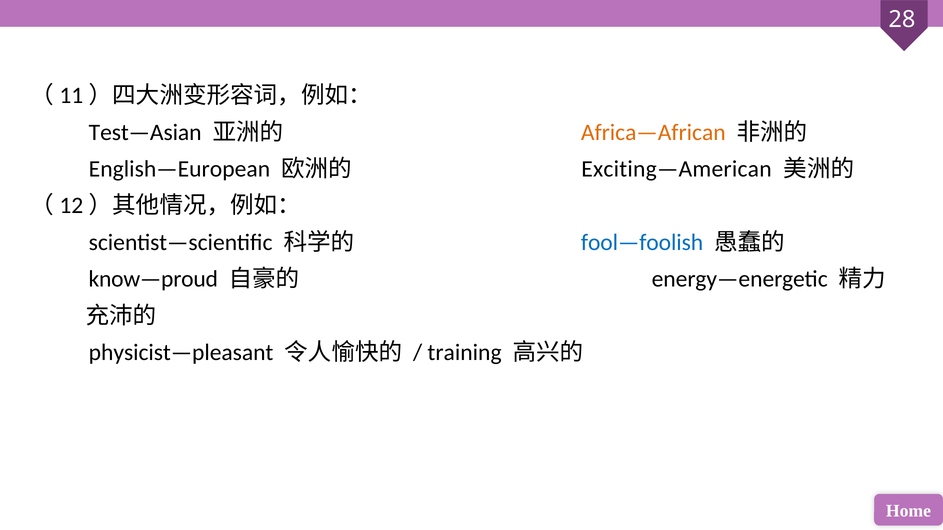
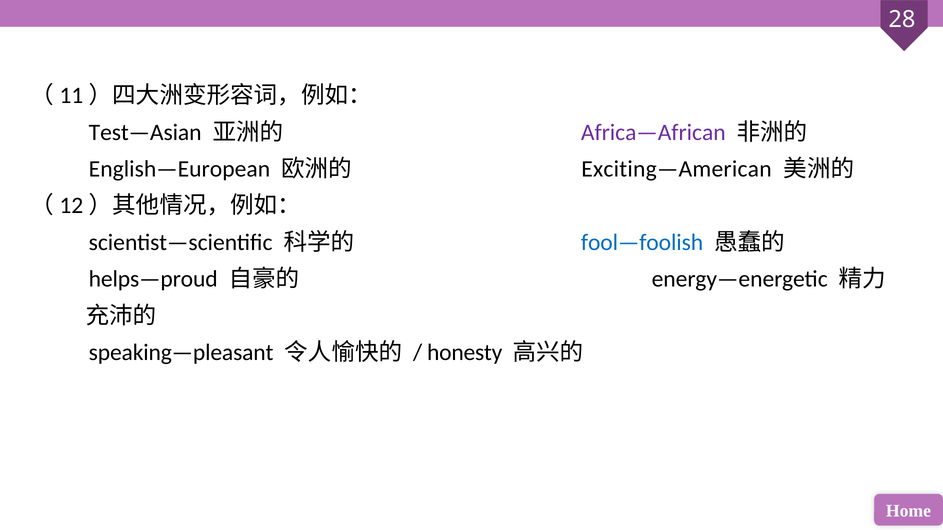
Africa—African colour: orange -> purple (653, 132)
know—proud: know—proud -> helps—proud (153, 279)
physicist—pleasant: physicist—pleasant -> speaking—pleasant (181, 353)
training: training -> honesty (465, 353)
